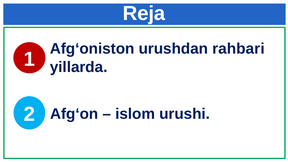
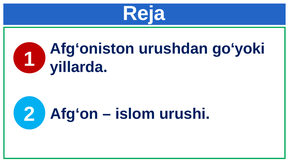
rahbari: rahbari -> goʻyoki (239, 49)
